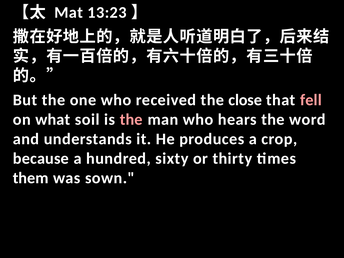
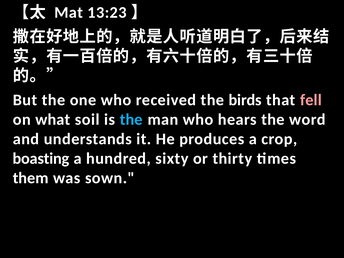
close: close -> birds (245, 100)
the colour: pink -> light blue (131, 120)
because: because -> boasting (41, 159)
